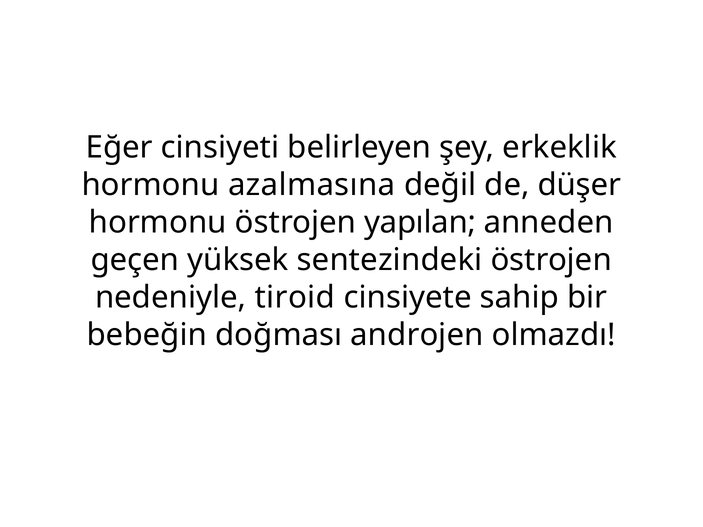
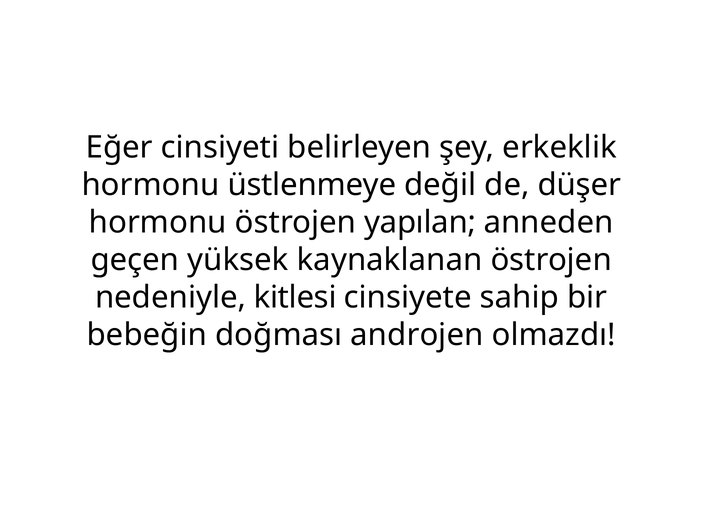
azalmasına: azalmasına -> üstlenmeye (312, 185)
sentezindeki: sentezindeki -> kaynaklanan (390, 260)
tiroid: tiroid -> kitlesi (295, 297)
